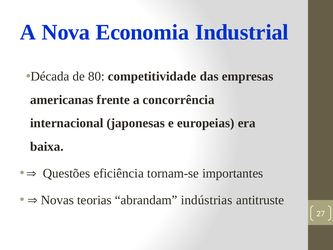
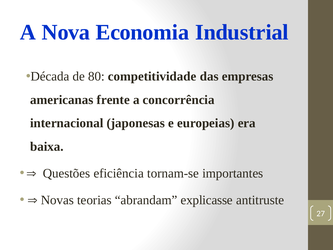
indústrias: indústrias -> explicasse (207, 200)
